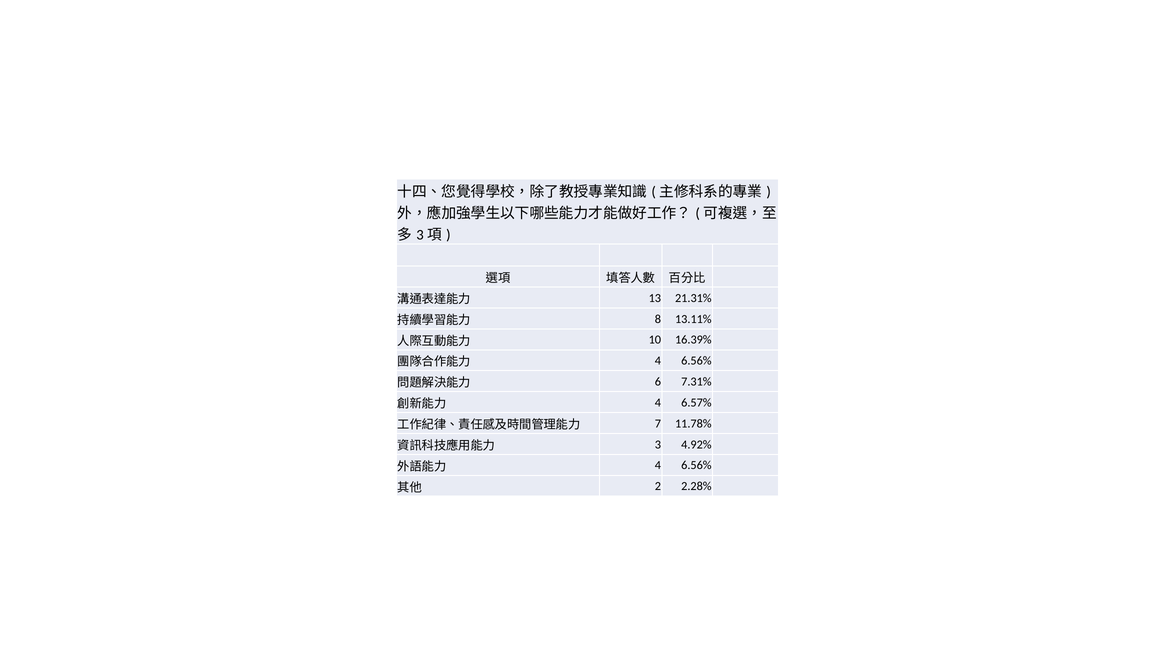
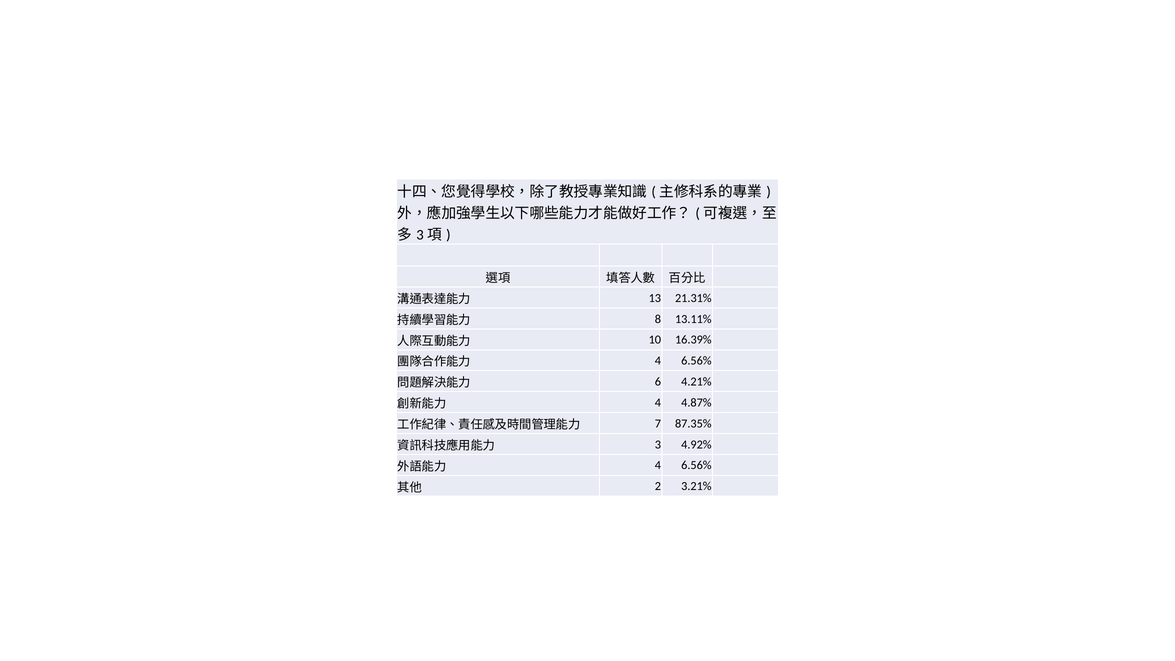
7.31%: 7.31% -> 4.21% (696, 382)
6.57%: 6.57% -> 4.87% (696, 403)
11.78%: 11.78% -> 87.35% (693, 424)
2.28%: 2.28% -> 3.21% (696, 486)
